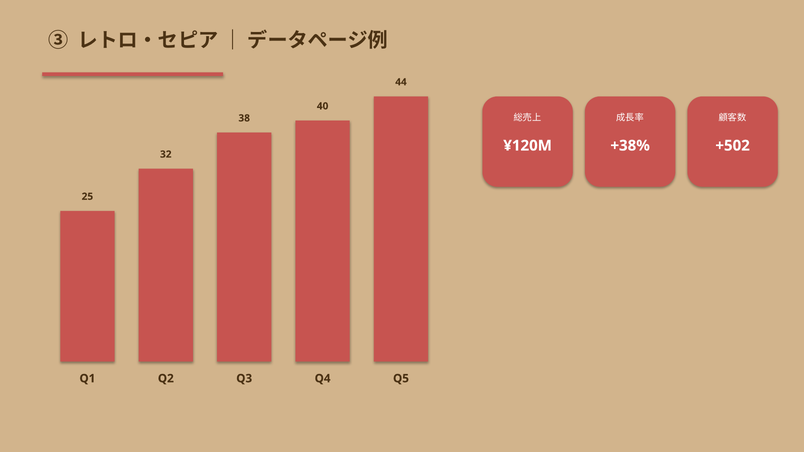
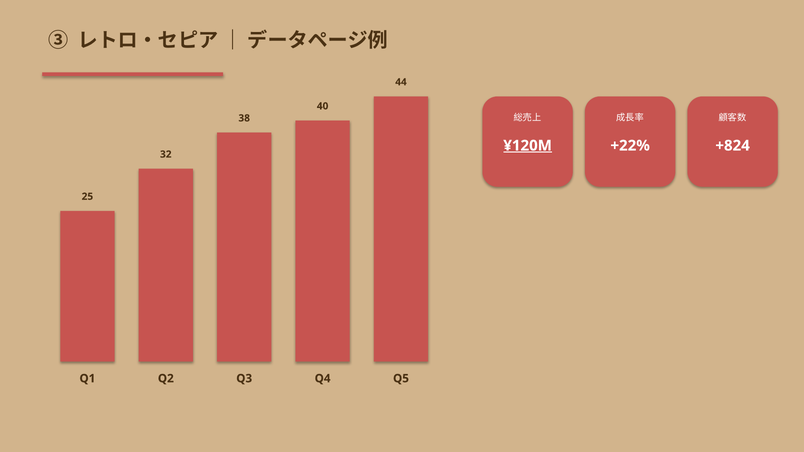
¥120M underline: none -> present (528, 146)
+38%: +38% -> +22% (630, 146)
+502: +502 -> +824 (733, 146)
